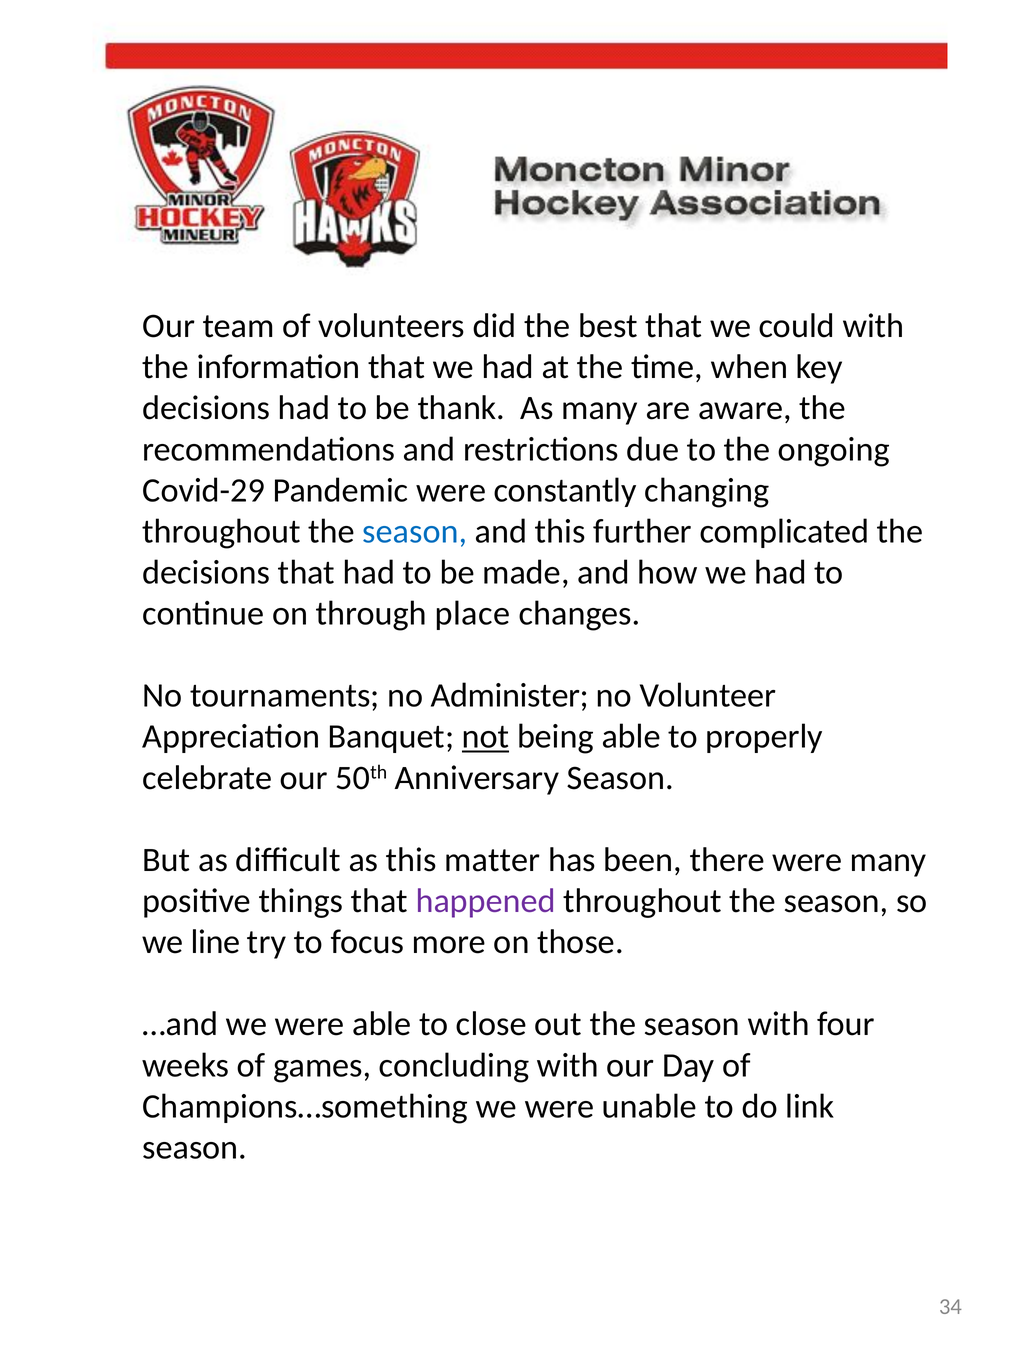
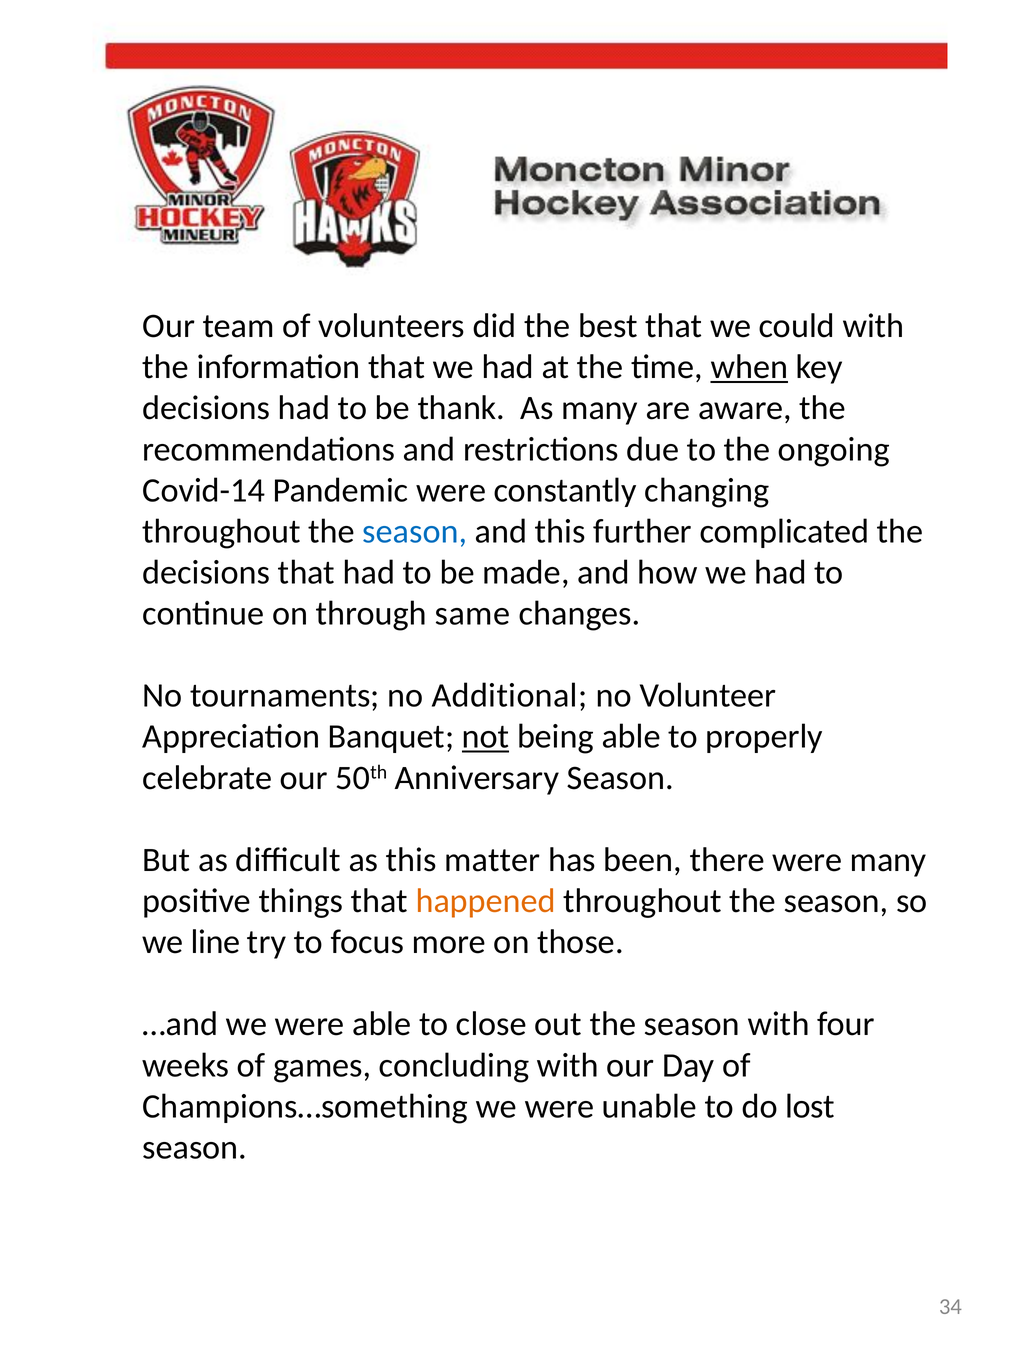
when underline: none -> present (749, 367)
Covid-29: Covid-29 -> Covid-14 (204, 490)
place: place -> same (473, 614)
Administer: Administer -> Additional (509, 696)
happened colour: purple -> orange (486, 901)
link: link -> lost (810, 1107)
